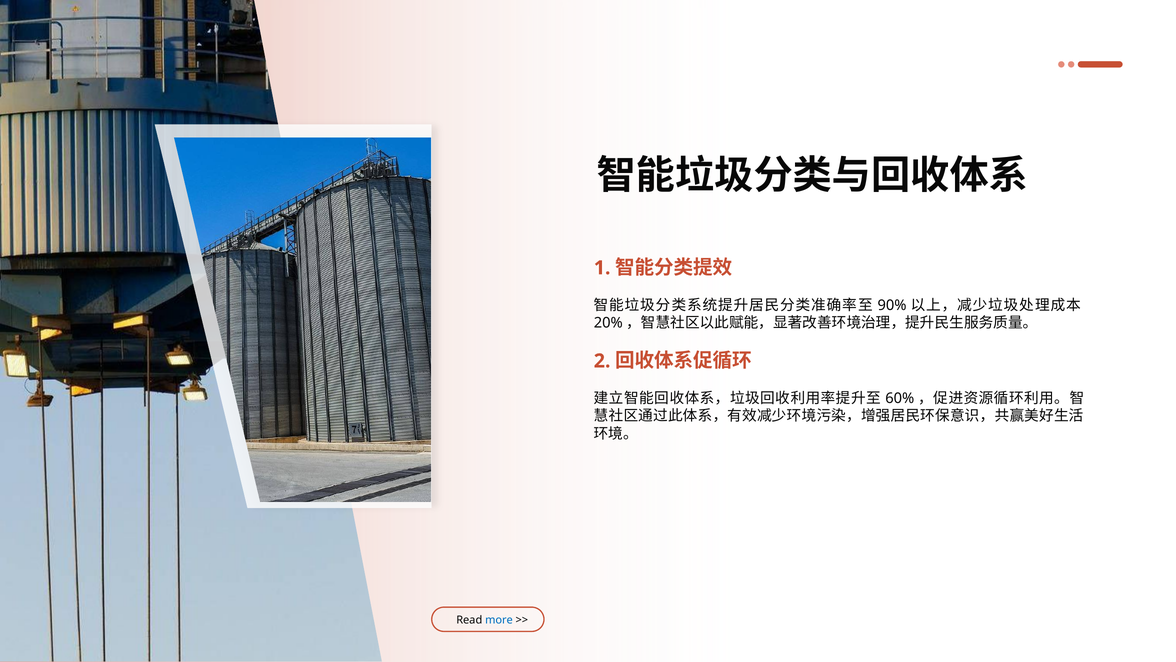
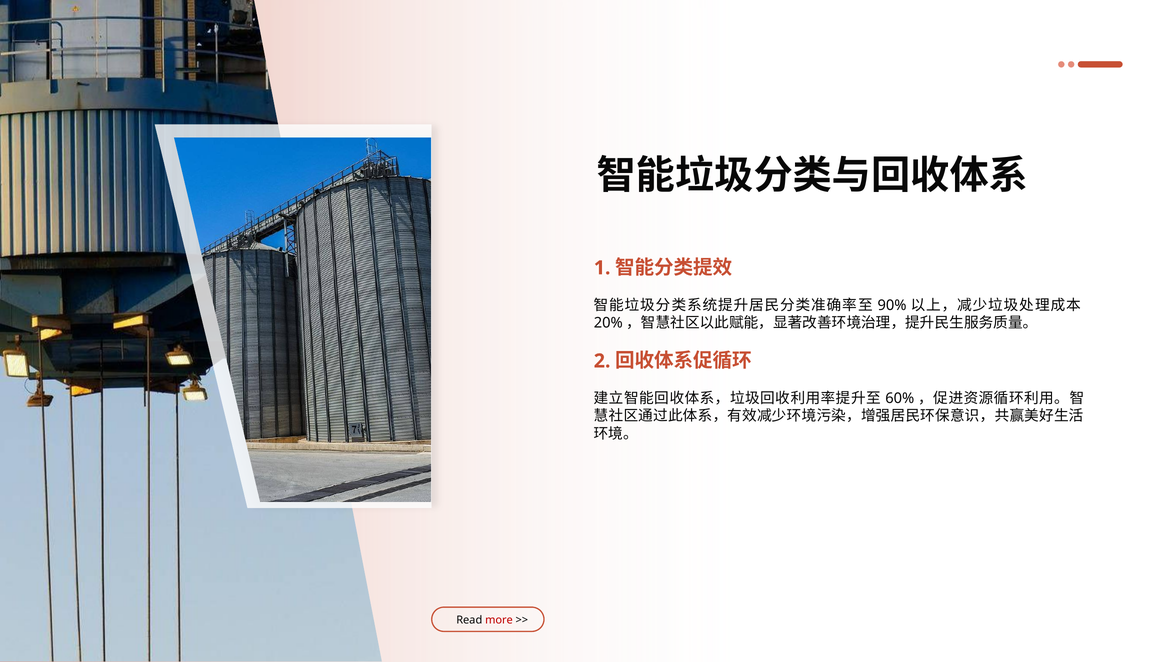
more colour: blue -> red (499, 620)
